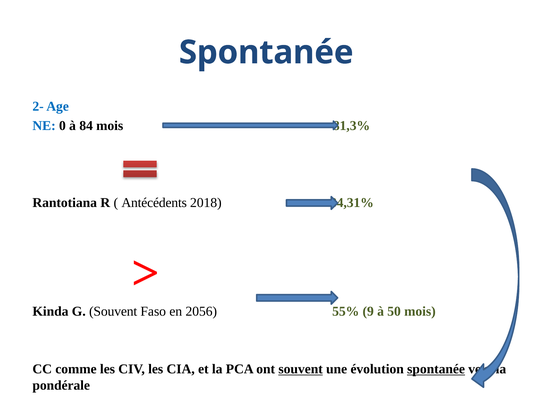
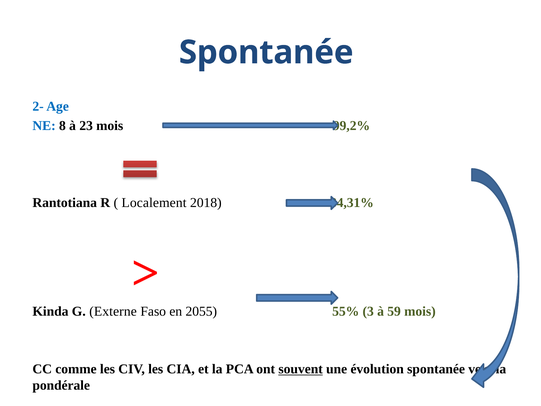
0: 0 -> 8 (62, 126)
84: 84 -> 23 (86, 126)
81,3%: 81,3% -> 99,2% (351, 126)
Antécédents: Antécédents -> Localement (154, 203)
G Souvent: Souvent -> Externe (113, 311)
2056: 2056 -> 2055 (201, 311)
9: 9 -> 3 (368, 311)
50: 50 -> 59 (394, 311)
spontanée underline: present -> none (436, 369)
